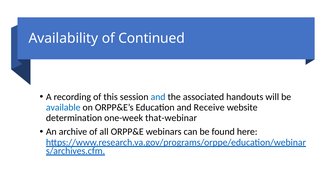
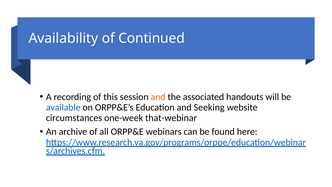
and colour: blue -> orange (158, 97)
Receive: Receive -> Seeking (209, 107)
determination: determination -> circumstances (74, 118)
